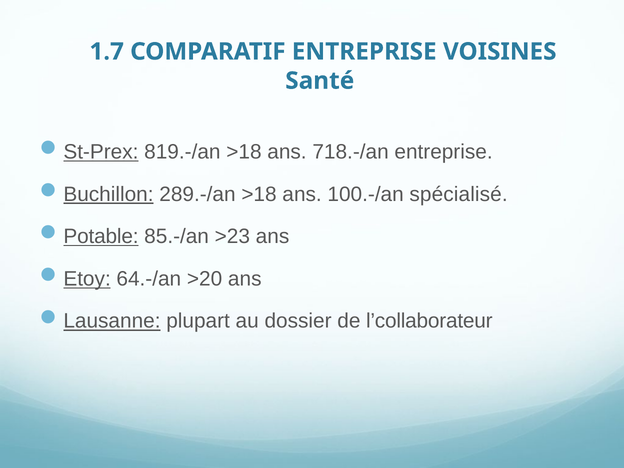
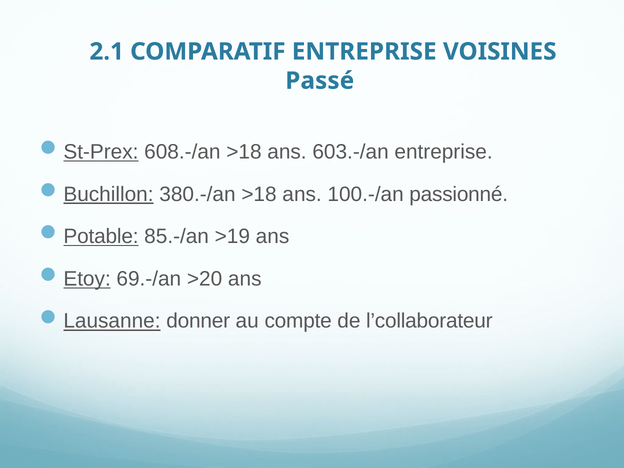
1.7: 1.7 -> 2.1 (107, 52)
Santé: Santé -> Passé (320, 81)
819.-/an: 819.-/an -> 608.-/an (182, 152)
718.-/an: 718.-/an -> 603.-/an (351, 152)
289.-/an: 289.-/an -> 380.-/an (197, 194)
spécialisé: spécialisé -> passionné (459, 194)
>23: >23 -> >19 (232, 236)
64.-/an: 64.-/an -> 69.-/an (149, 279)
plupart: plupart -> donner (198, 321)
dossier: dossier -> compte (298, 321)
